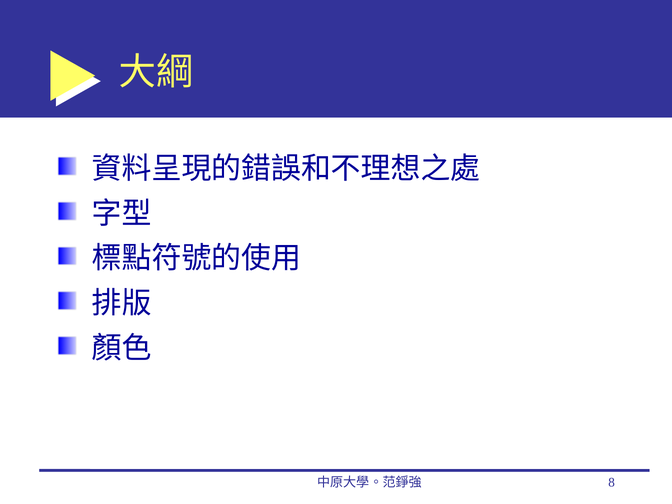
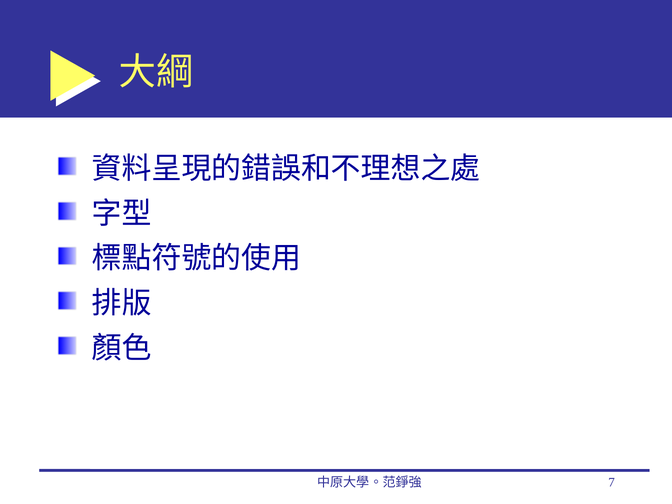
8: 8 -> 7 (612, 483)
